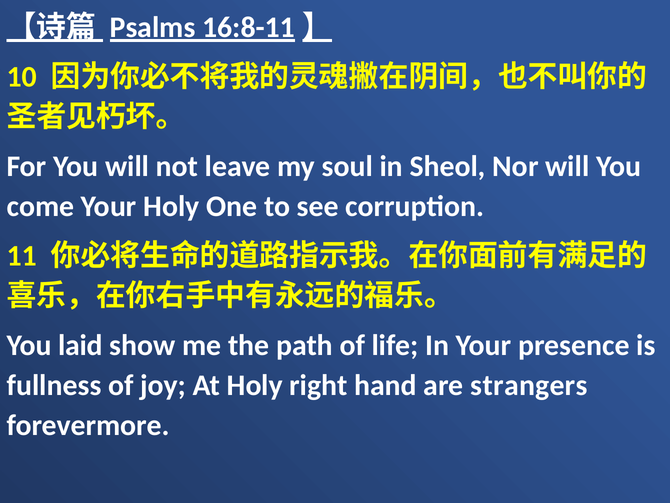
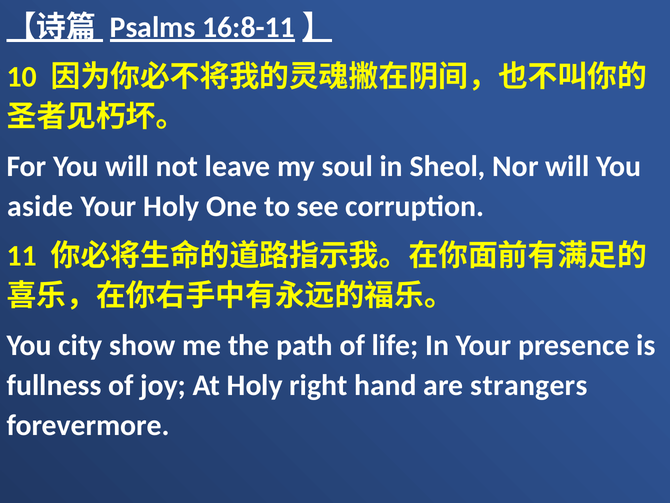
come: come -> aside (40, 206)
laid: laid -> city (81, 345)
